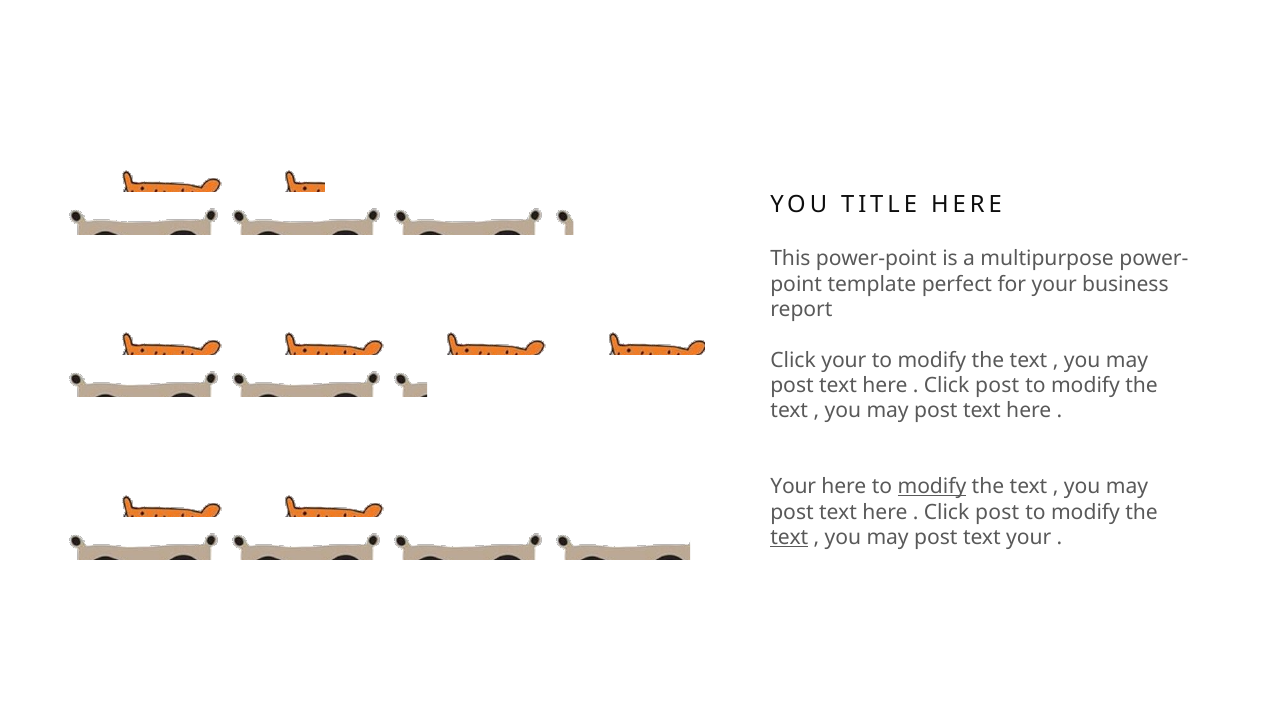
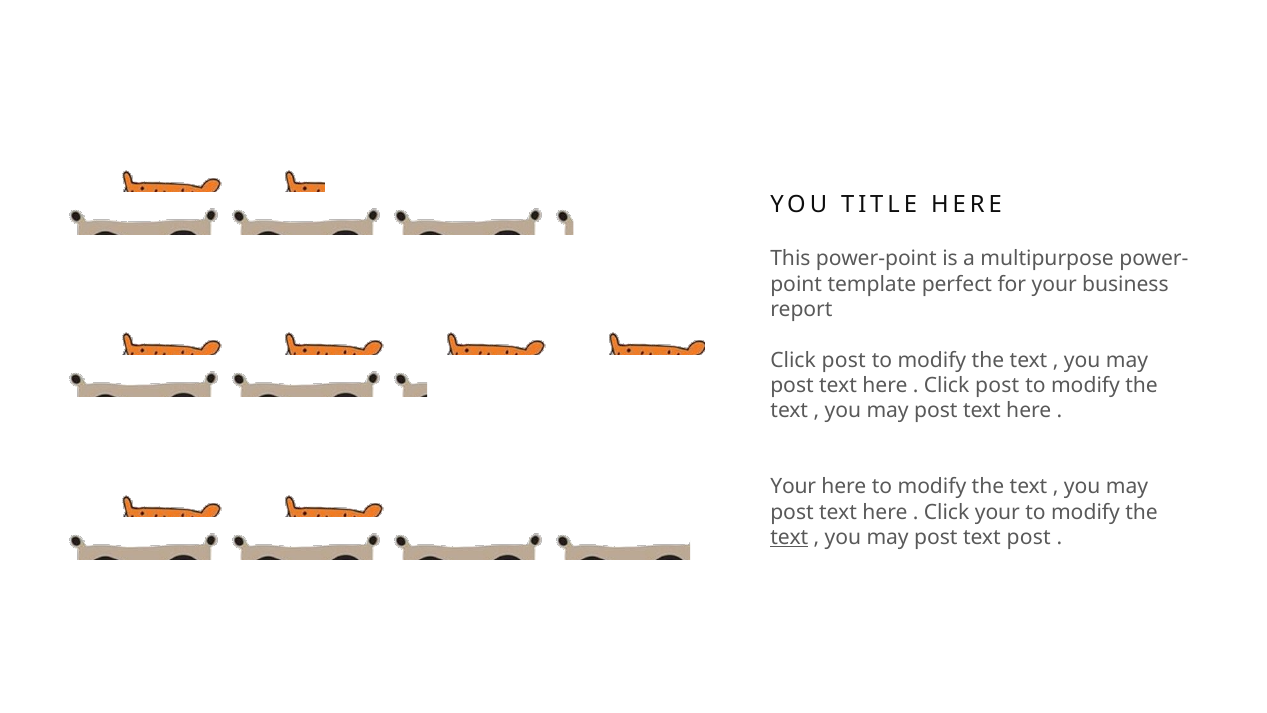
your: your -> post (844, 360)
modify underline: present -> none (932, 487)
post: post -> your (997, 512)
text your: your -> post (1029, 537)
